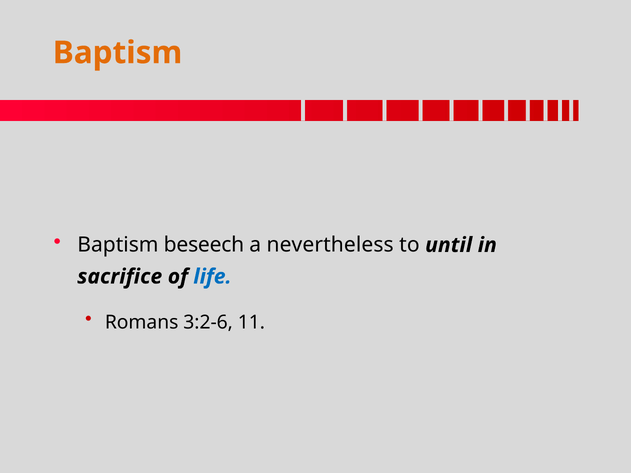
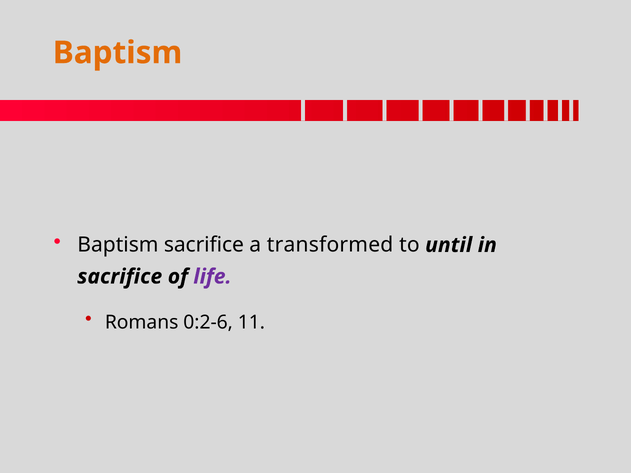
Baptism beseech: beseech -> sacrifice (204, 245)
nevertheless: nevertheless -> transformed (330, 245)
life colour: blue -> purple (212, 277)
3:2-6: 3:2-6 -> 0:2-6 (208, 322)
